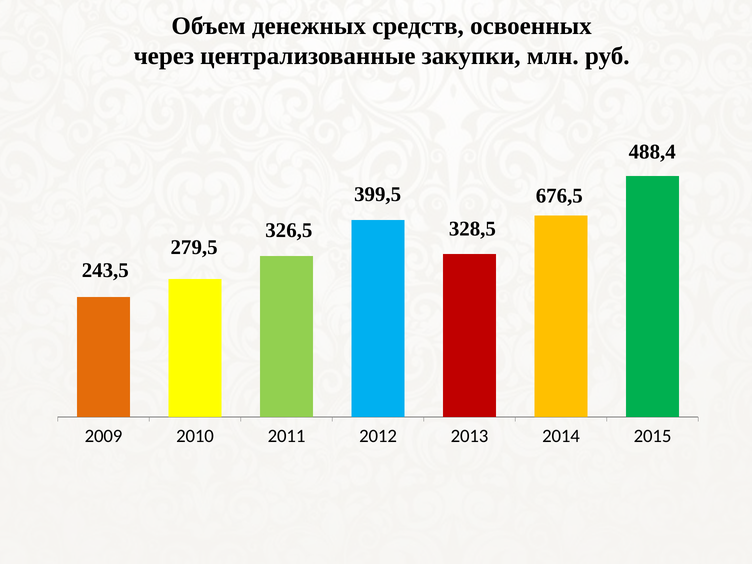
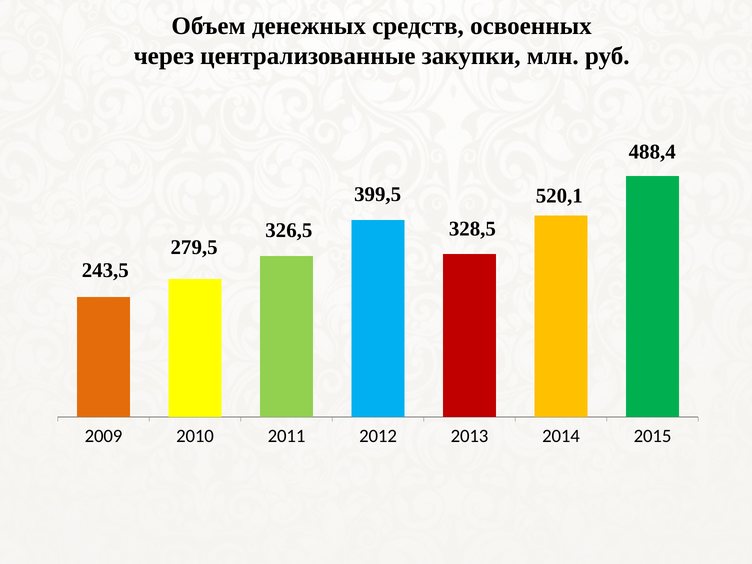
676,5: 676,5 -> 520,1 (559, 196)
